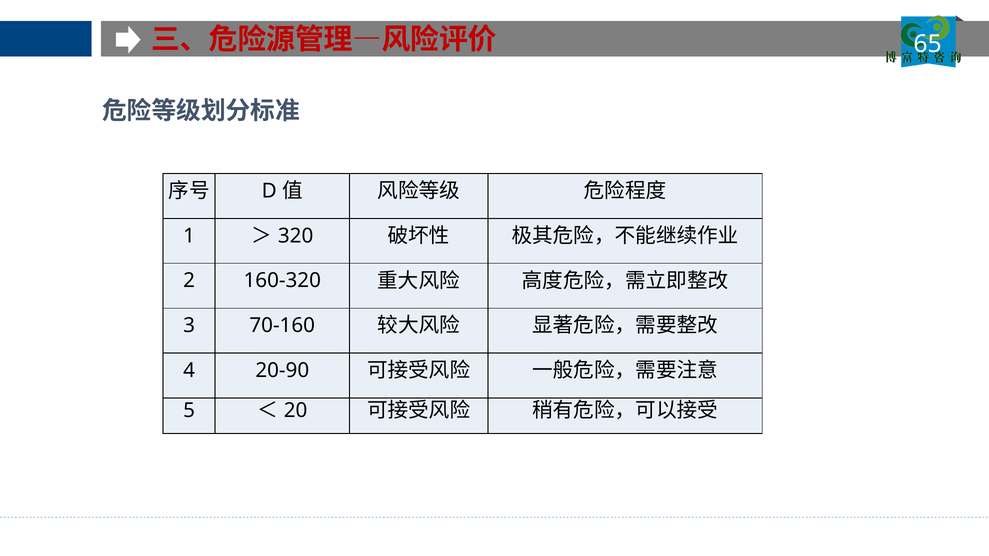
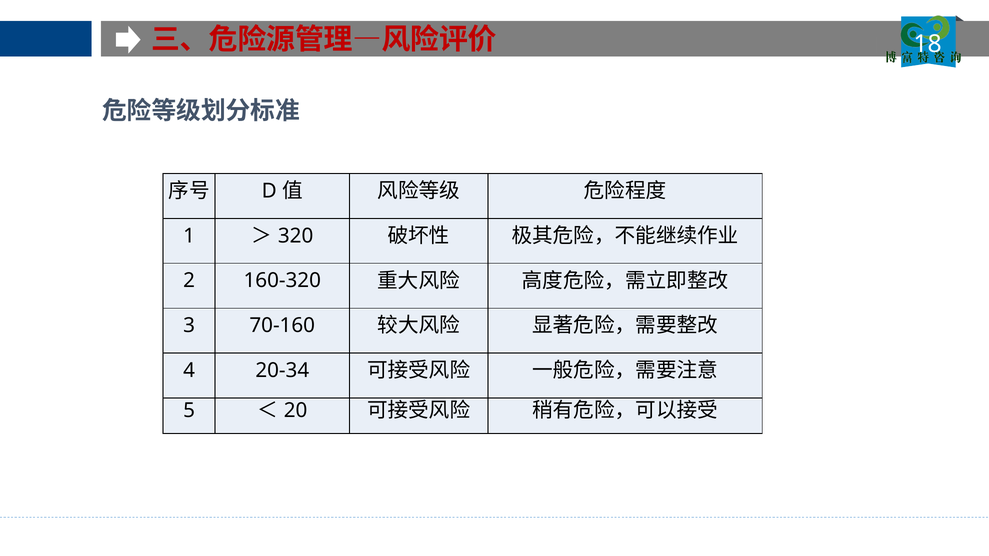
65: 65 -> 18 (928, 44)
20-90: 20-90 -> 20-34 (282, 371)
